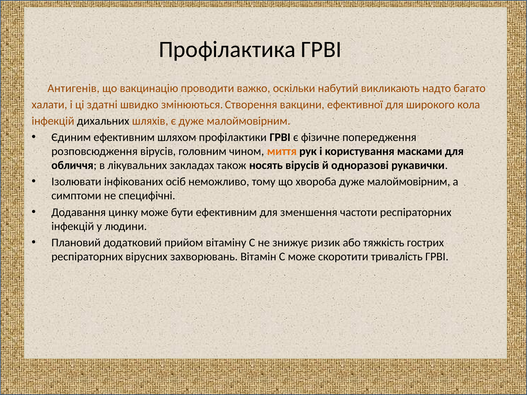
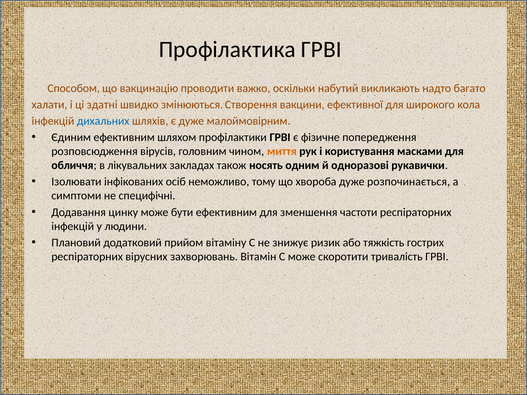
Антигенів: Антигенів -> Способом (74, 88)
дихальних colour: black -> blue (103, 121)
носять вірусів: вірусів -> одним (302, 166)
хвороба дуже малоймовірним: малоймовірним -> розпочинається (409, 182)
